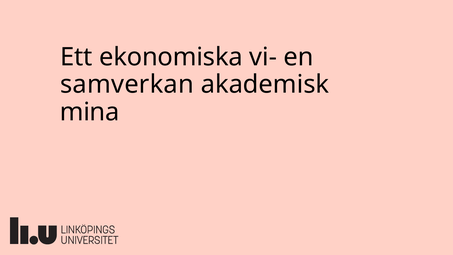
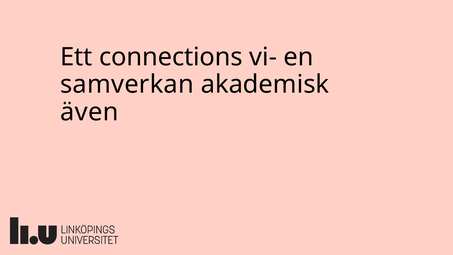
ekonomiska: ekonomiska -> connections (171, 57)
mina: mina -> även (89, 112)
